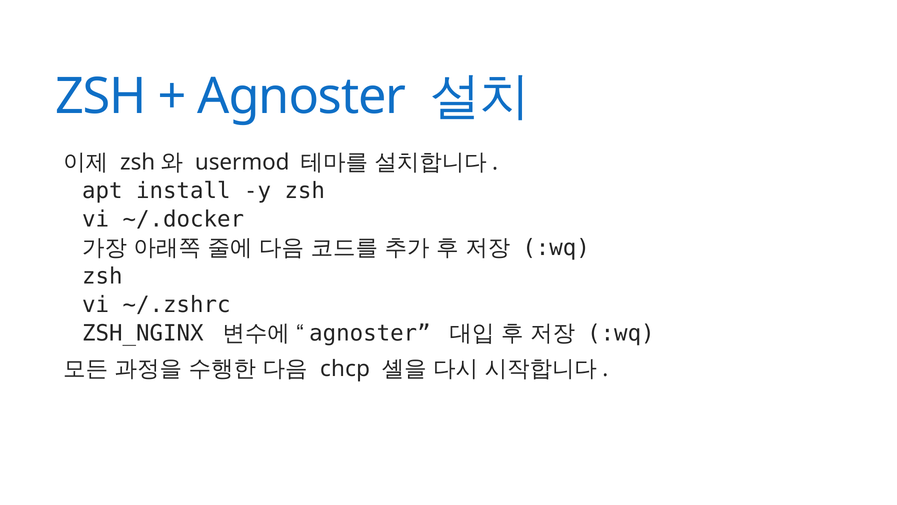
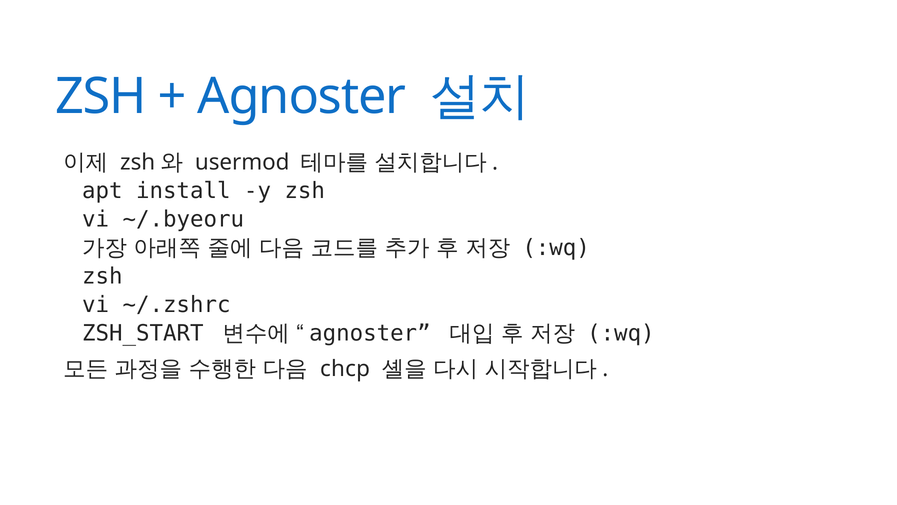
~/.docker: ~/.docker -> ~/.byeoru (183, 219)
ZSH_NGINX: ZSH_NGINX -> ZSH_START (143, 333)
